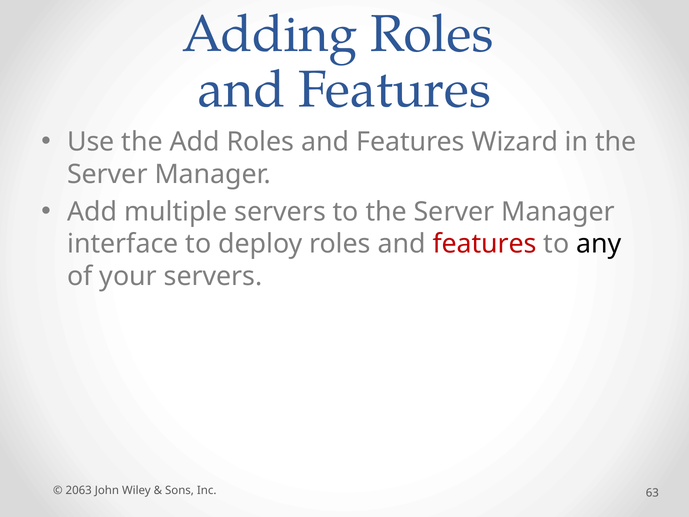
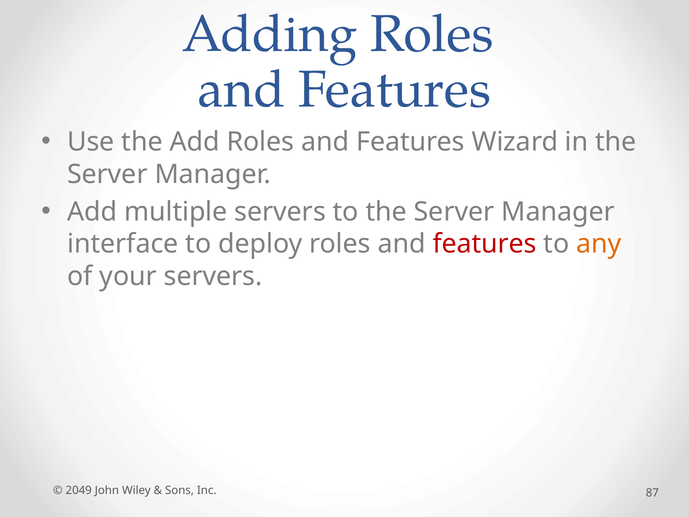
any colour: black -> orange (599, 244)
2063: 2063 -> 2049 (79, 490)
63: 63 -> 87 (652, 493)
